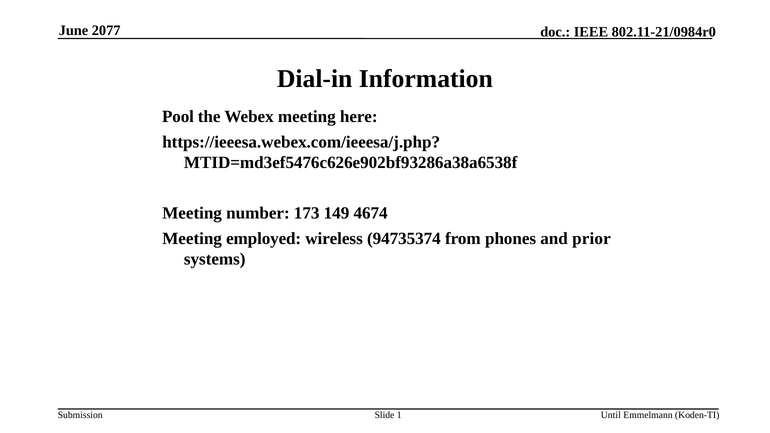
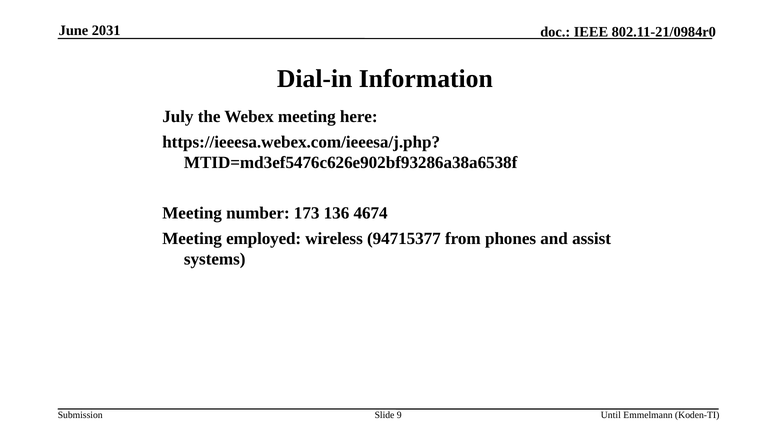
2077: 2077 -> 2031 (106, 31)
Pool: Pool -> July (178, 117)
149: 149 -> 136 (337, 213)
94735374: 94735374 -> 94715377 (404, 239)
prior: prior -> assist (592, 239)
1: 1 -> 9 (399, 415)
